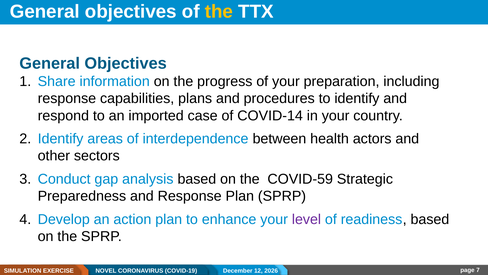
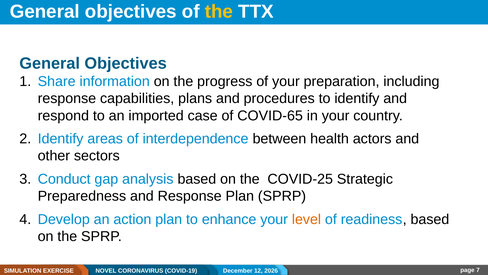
COVID-14: COVID-14 -> COVID-65 (270, 115)
COVID-59: COVID-59 -> COVID-25 (300, 179)
level colour: purple -> orange (306, 219)
